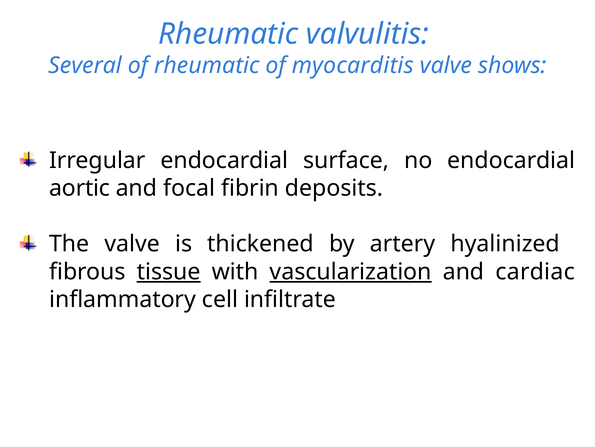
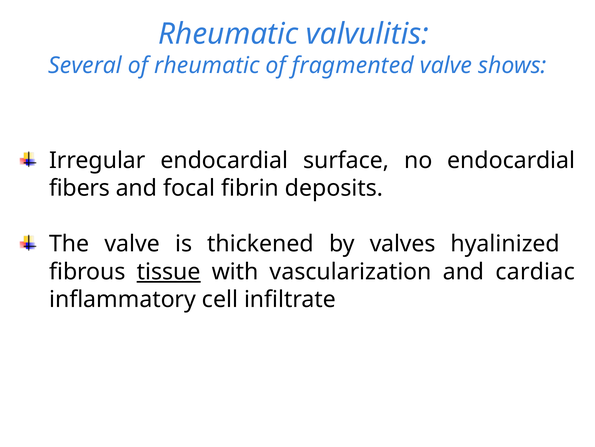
myocarditis: myocarditis -> fragmented (353, 65)
aortic: aortic -> fibers (80, 188)
artery: artery -> valves (403, 244)
vascularization underline: present -> none (351, 271)
